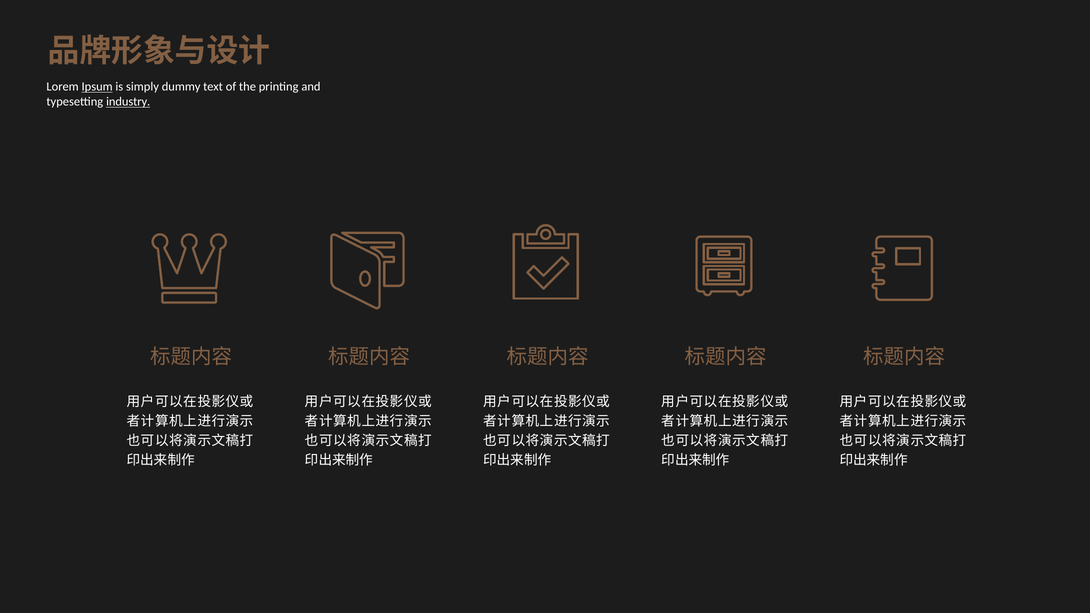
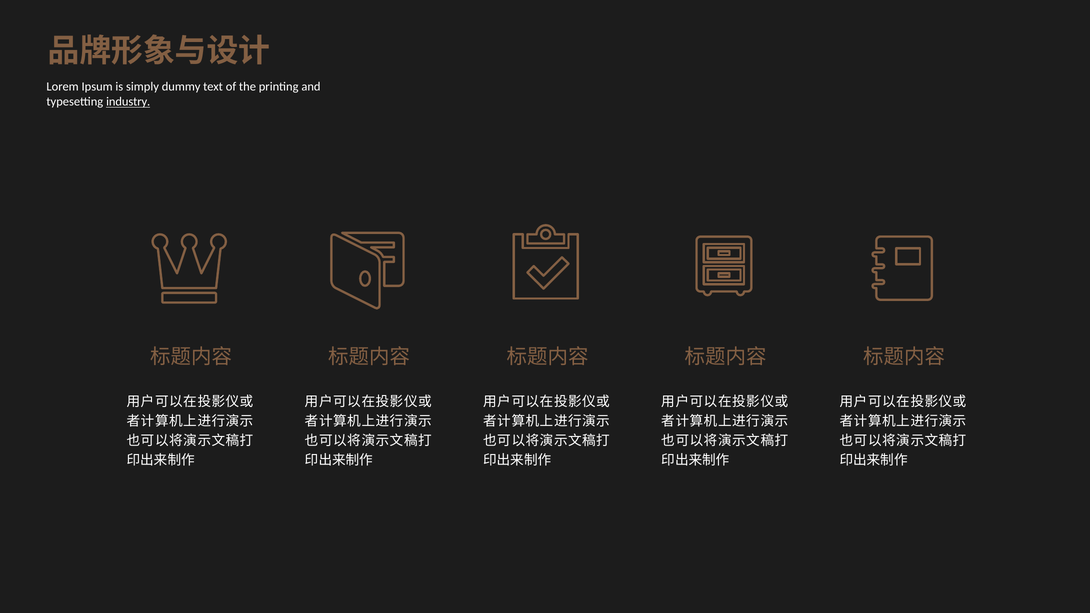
Ipsum underline: present -> none (97, 87)
